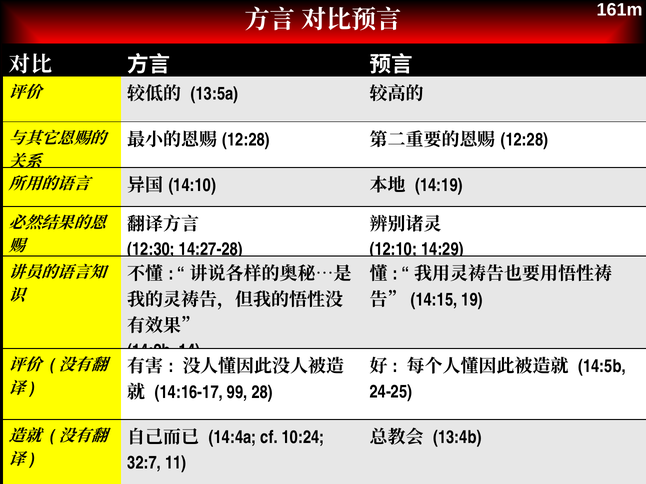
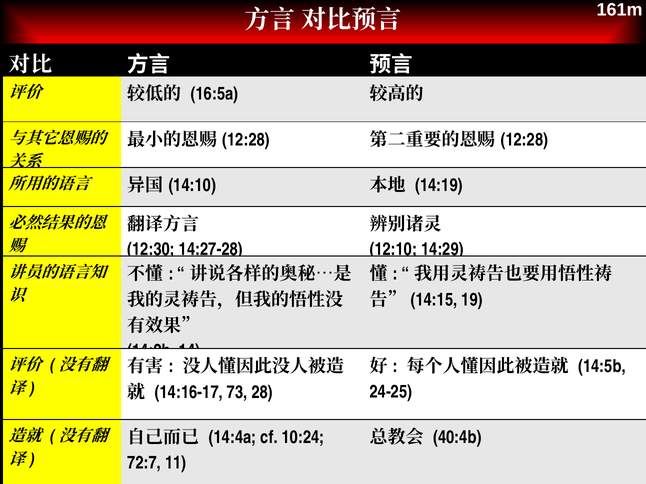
13:5a: 13:5a -> 16:5a (215, 94)
99: 99 -> 73 (237, 393)
13:4b: 13:4b -> 40:4b (457, 438)
32:7: 32:7 -> 72:7 (144, 463)
